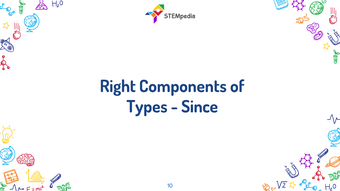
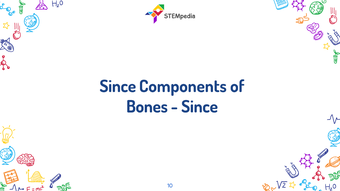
Right: Right -> Since (118, 87)
Types: Types -> Bones (147, 107)
